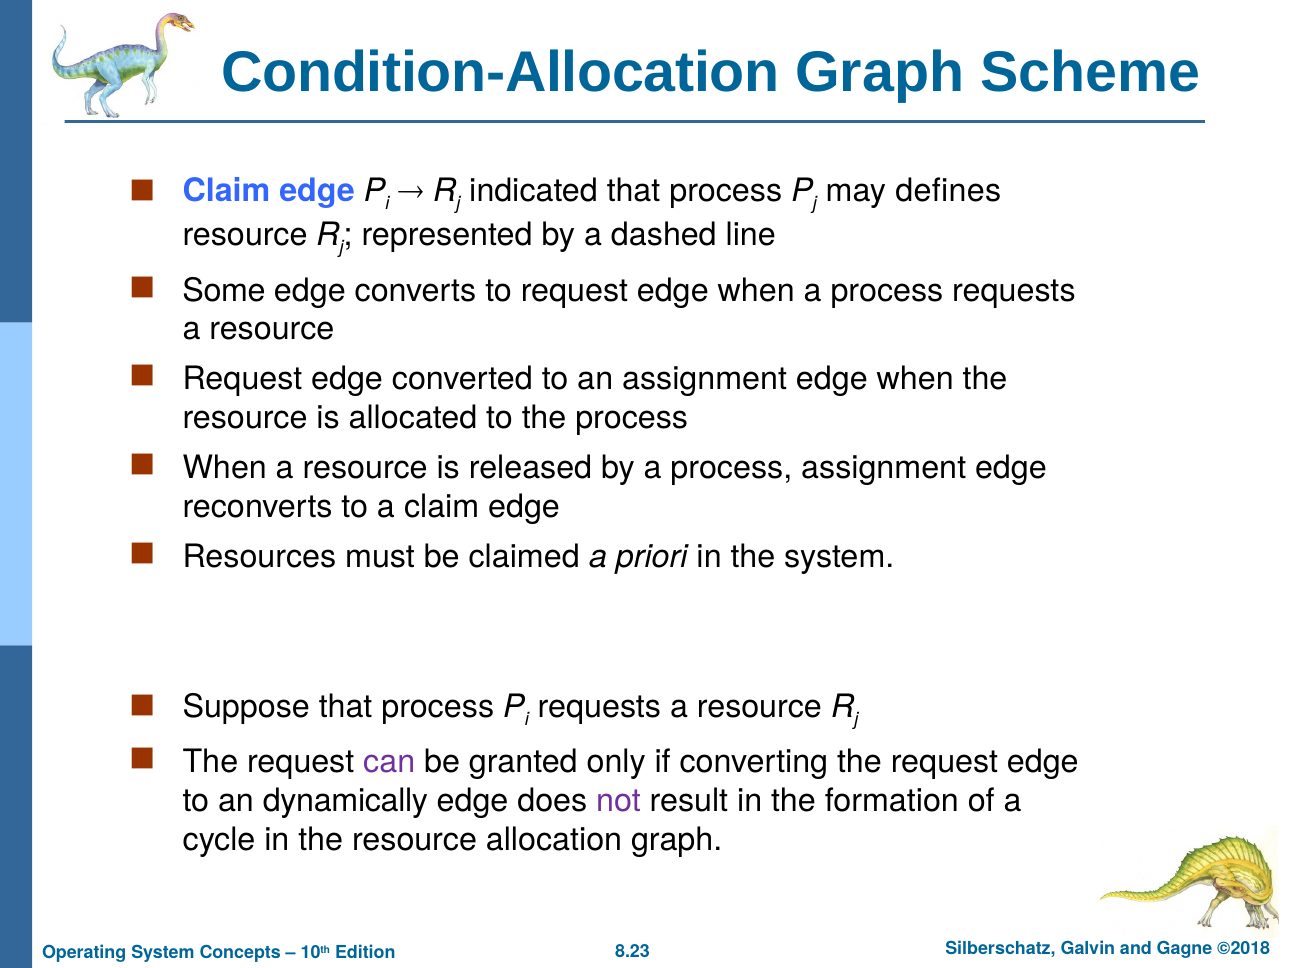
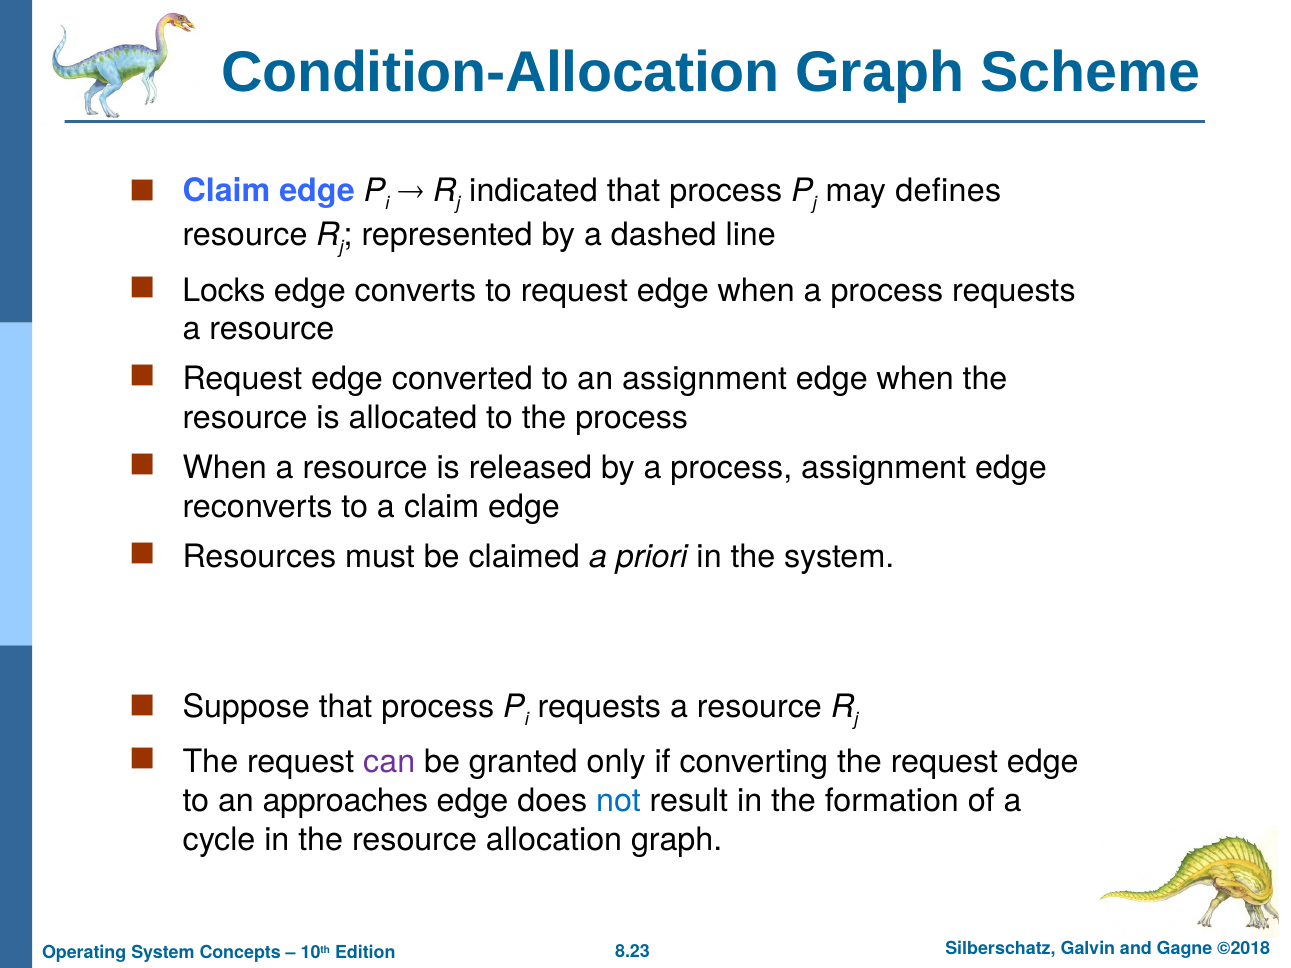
Some: Some -> Locks (224, 291)
dynamically: dynamically -> approaches (345, 801)
not colour: purple -> blue (619, 801)
